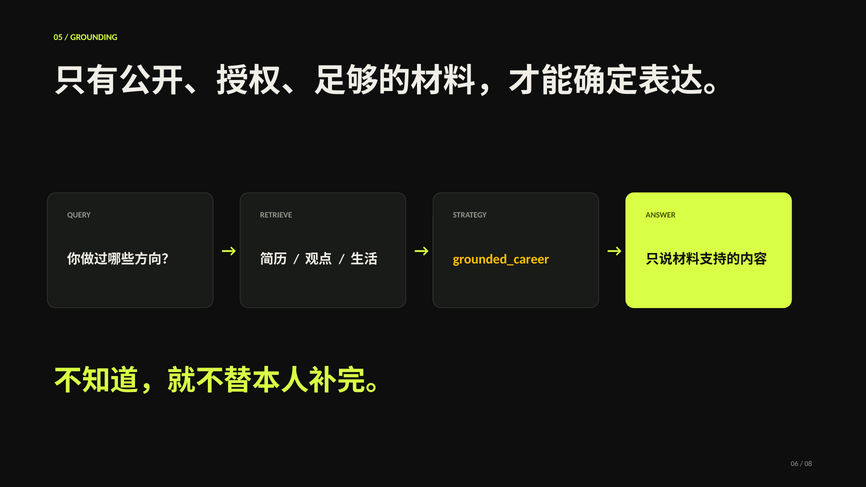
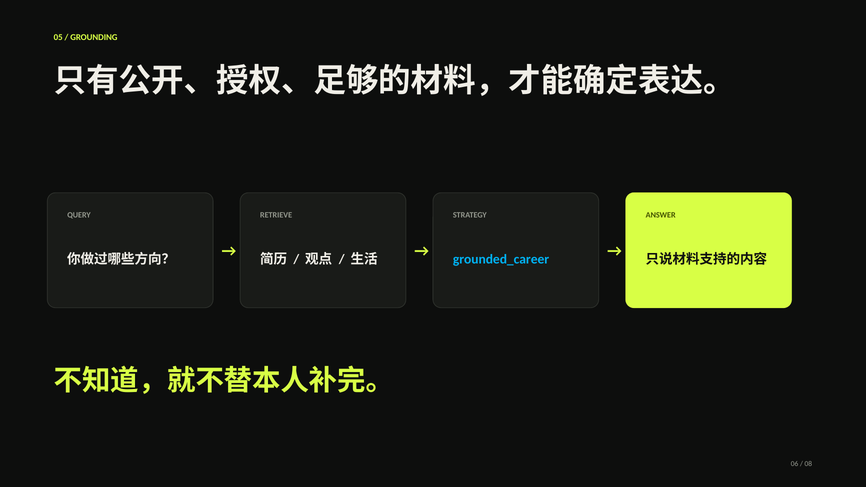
grounded_career colour: yellow -> light blue (501, 259)
